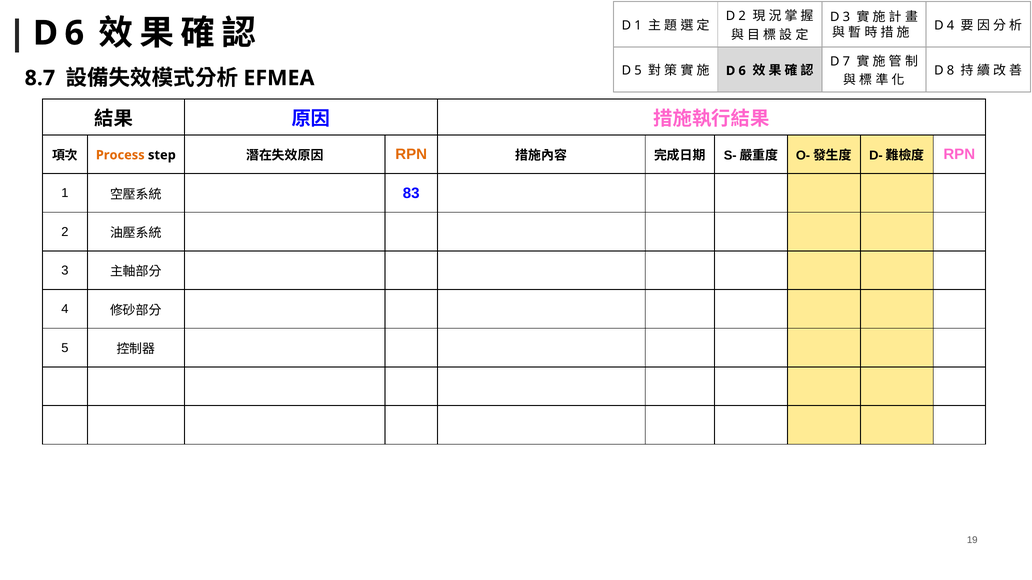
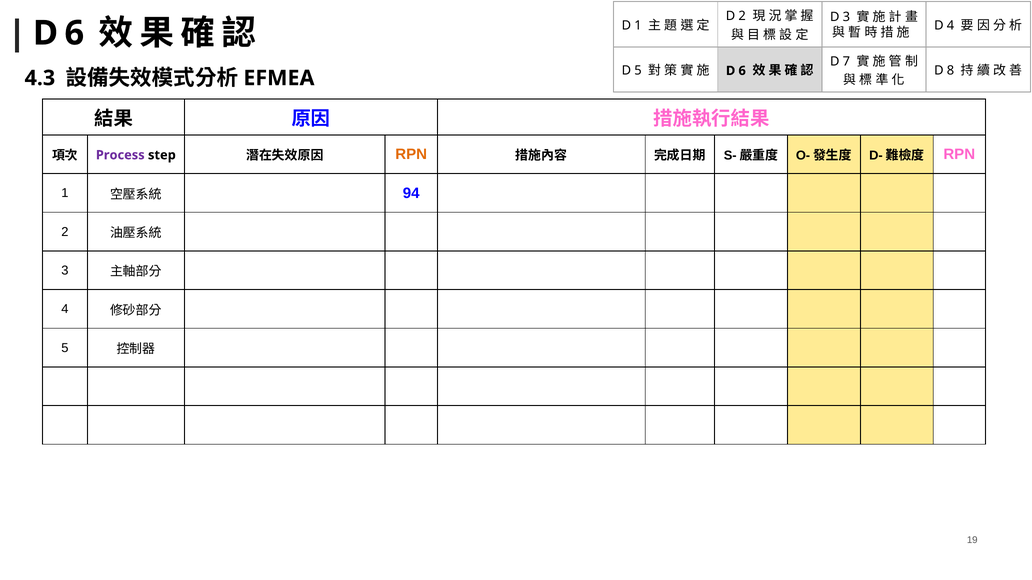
8.7: 8.7 -> 4.3 (40, 78)
Process colour: orange -> purple (120, 155)
83: 83 -> 94 (411, 193)
